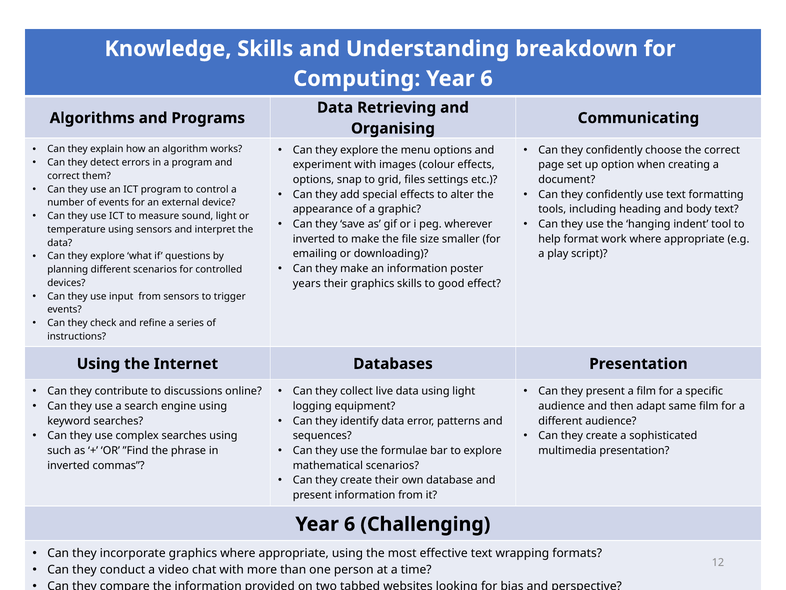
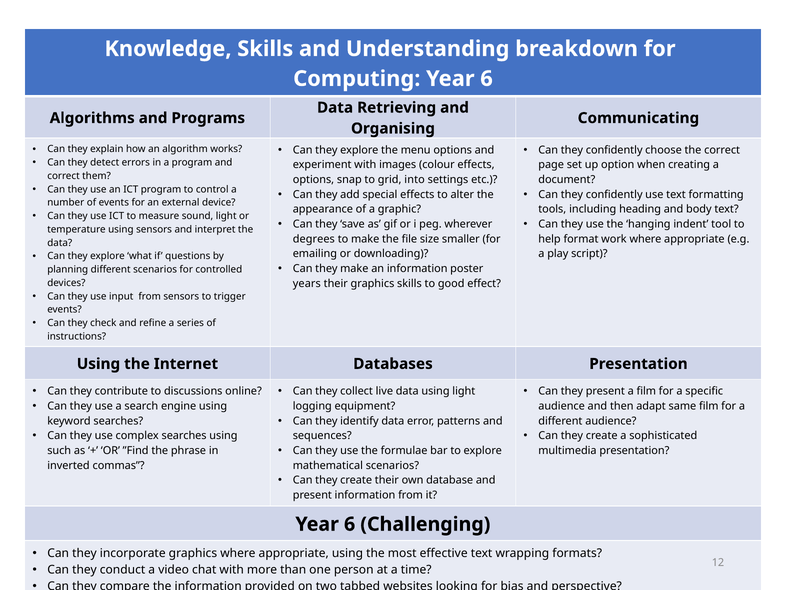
files: files -> into (415, 180)
inverted: inverted -> degrees (314, 239)
